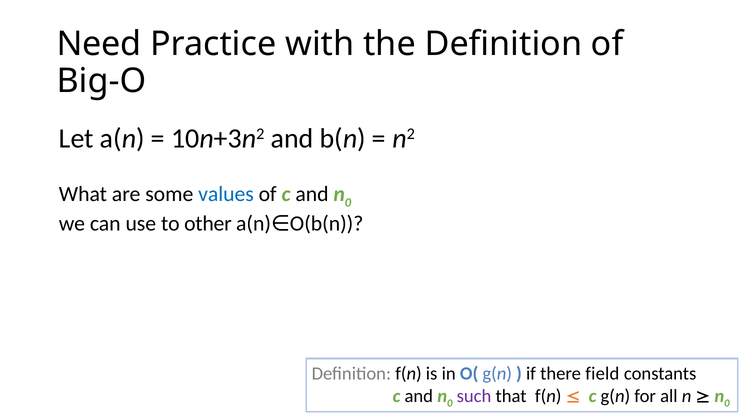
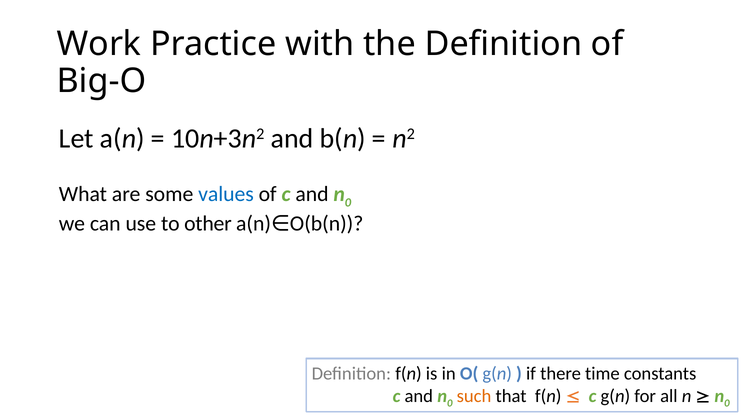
Need: Need -> Work (99, 44)
field: field -> time (602, 374)
such colour: purple -> orange (474, 396)
